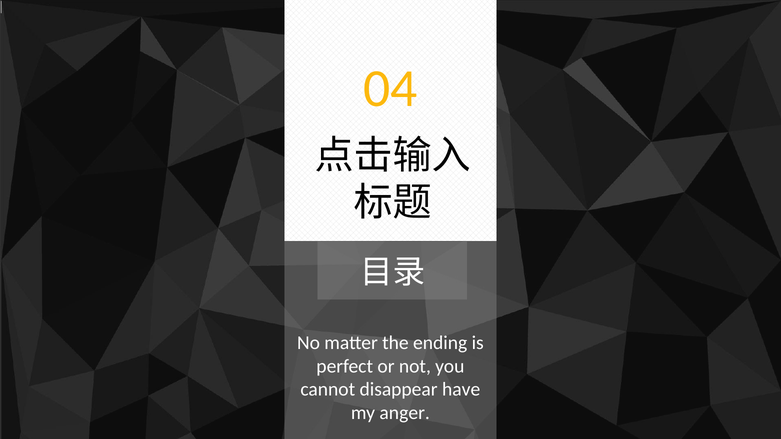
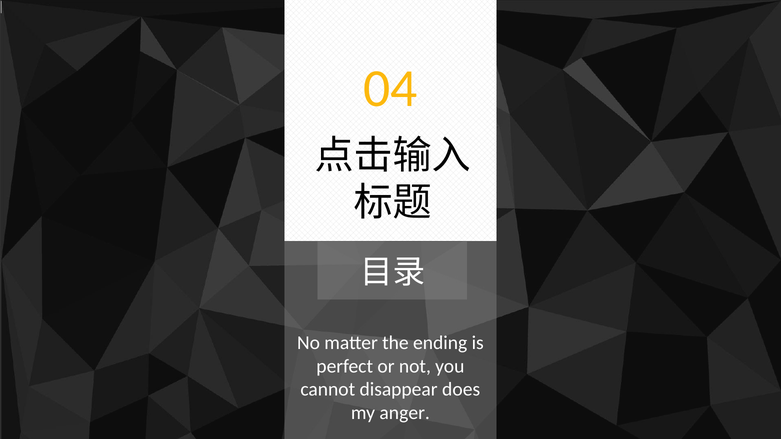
have: have -> does (461, 390)
